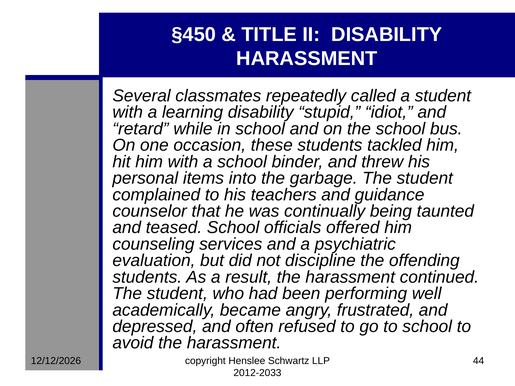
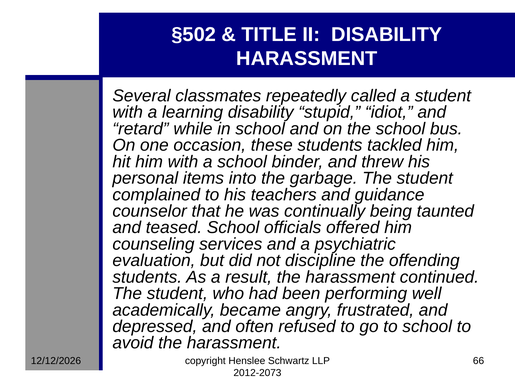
§450: §450 -> §502 (194, 34)
44: 44 -> 66 (479, 361)
2012-2033: 2012-2033 -> 2012-2073 (257, 373)
